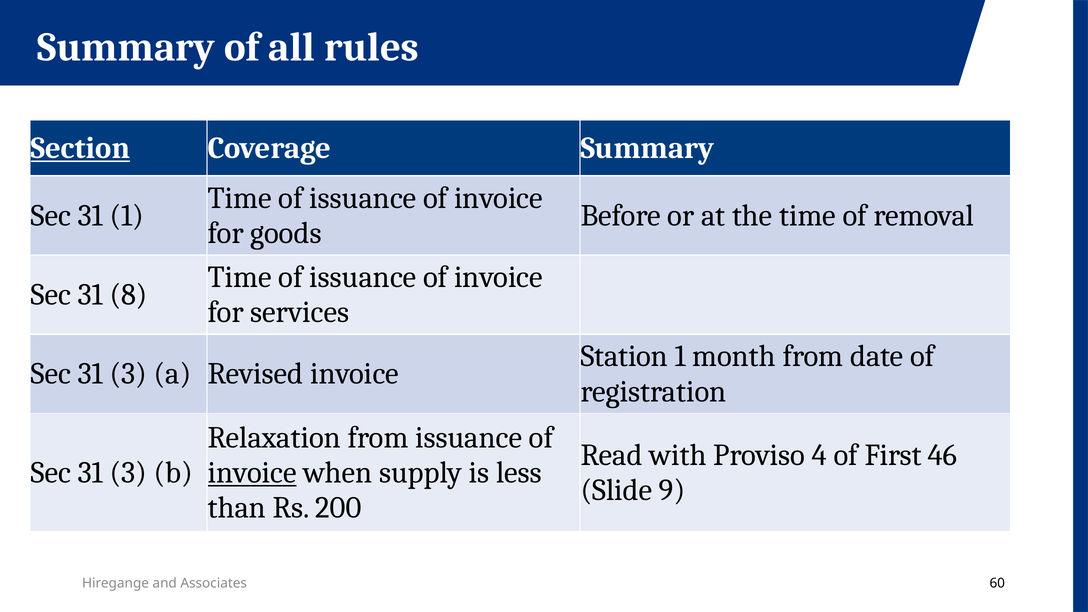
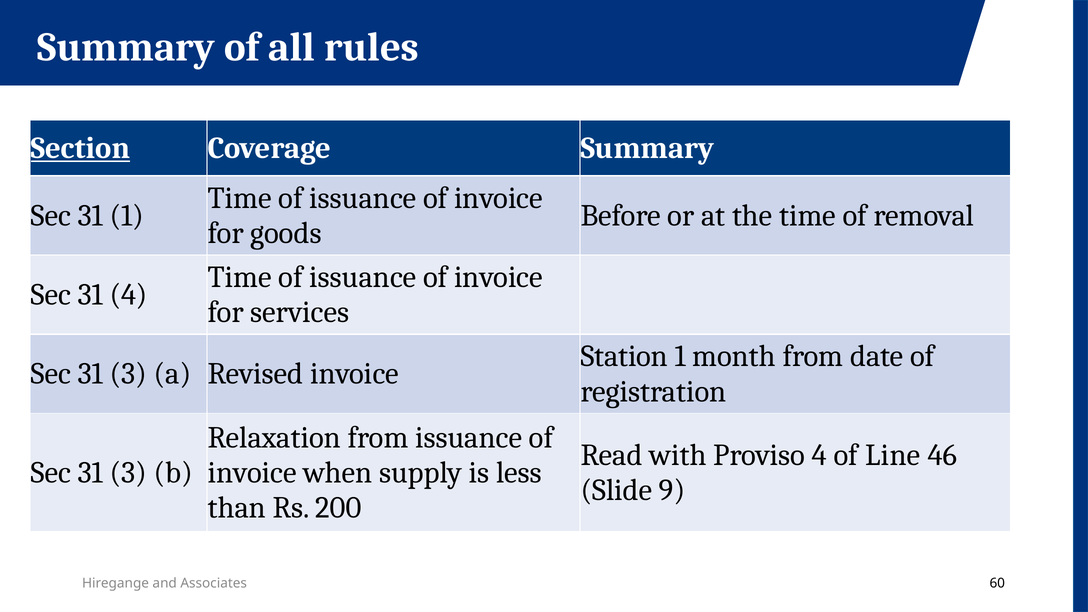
31 8: 8 -> 4 (129, 295)
First: First -> Line (893, 455)
invoice underline: present -> none (252, 473)
